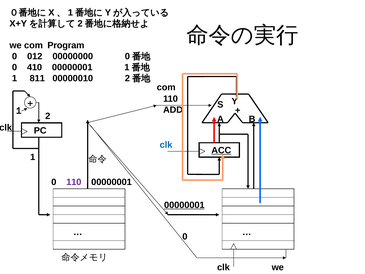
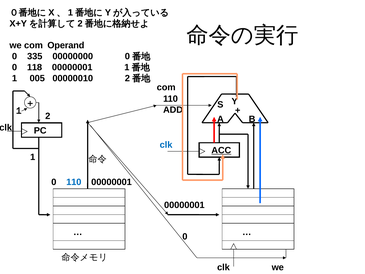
Program: Program -> Operand (66, 45)
012: 012 -> 335 (35, 56)
410: 410 -> 118 (35, 67)
811: 811 -> 005 (37, 78)
110 colour: purple -> blue (74, 182)
00000001 underline: present -> none (184, 205)
